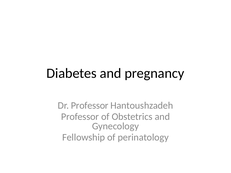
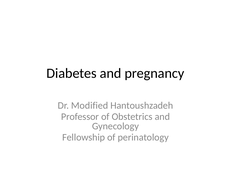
Dr Professor: Professor -> Modified (90, 106)
